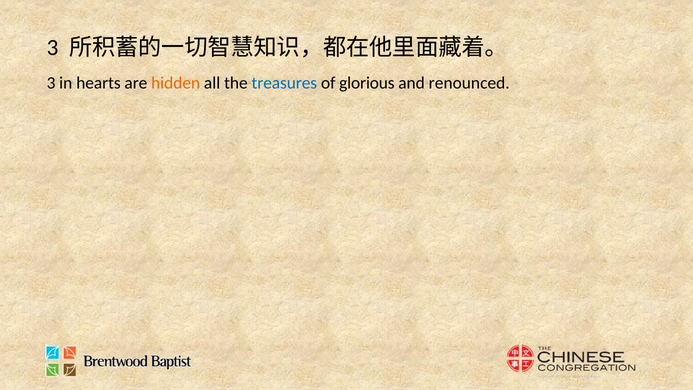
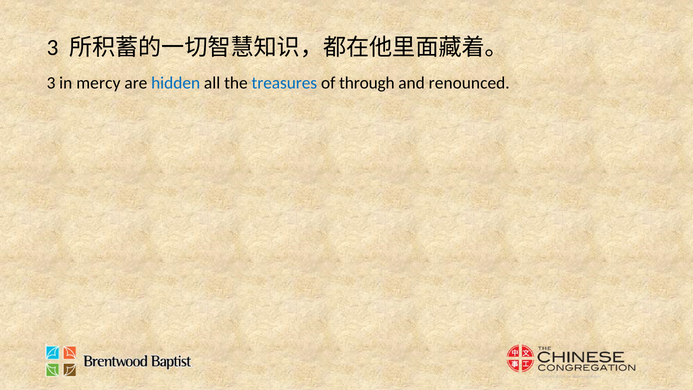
hearts: hearts -> mercy (98, 83)
hidden colour: orange -> blue (176, 83)
glorious: glorious -> through (367, 83)
